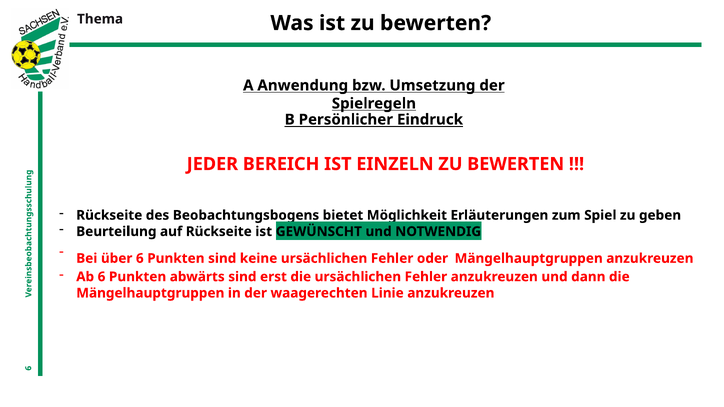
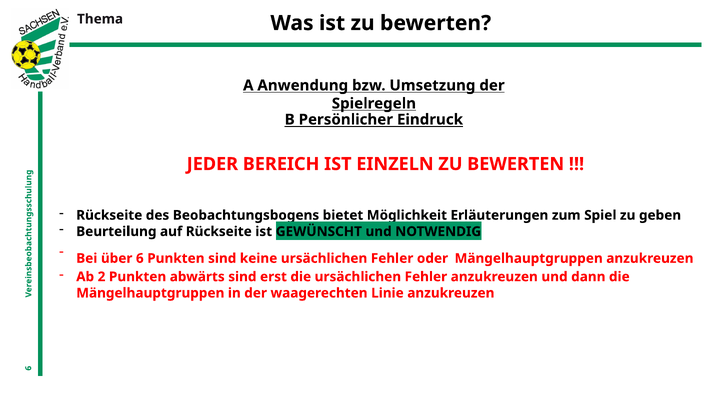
Ab 6: 6 -> 2 (102, 277)
